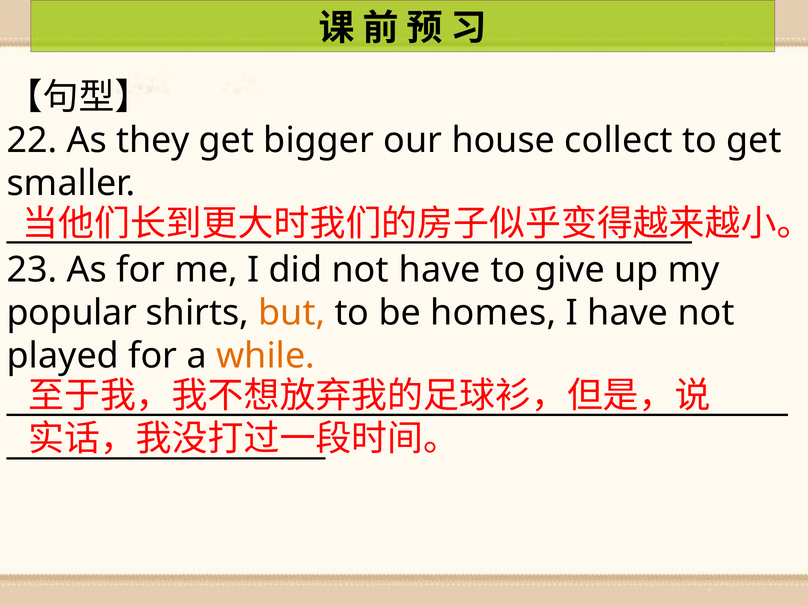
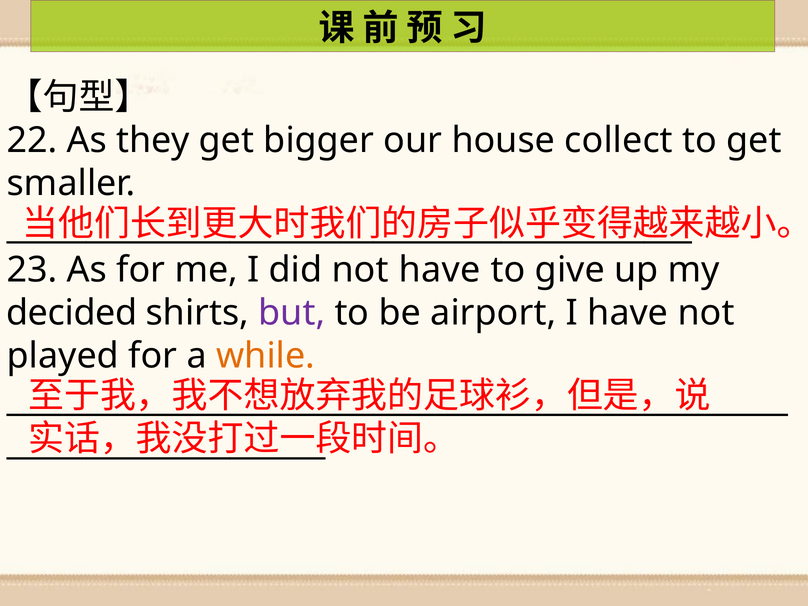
popular: popular -> decided (72, 313)
but colour: orange -> purple (292, 313)
homes: homes -> airport (493, 313)
